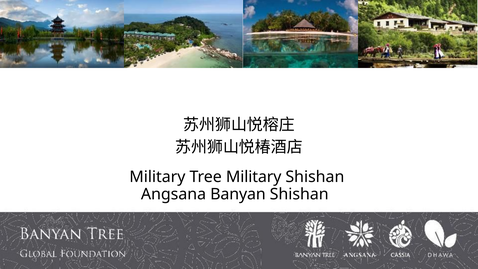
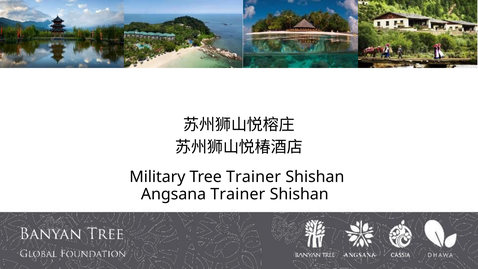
Tree Military: Military -> Trainer (254, 177)
Angsana Banyan: Banyan -> Trainer (238, 194)
